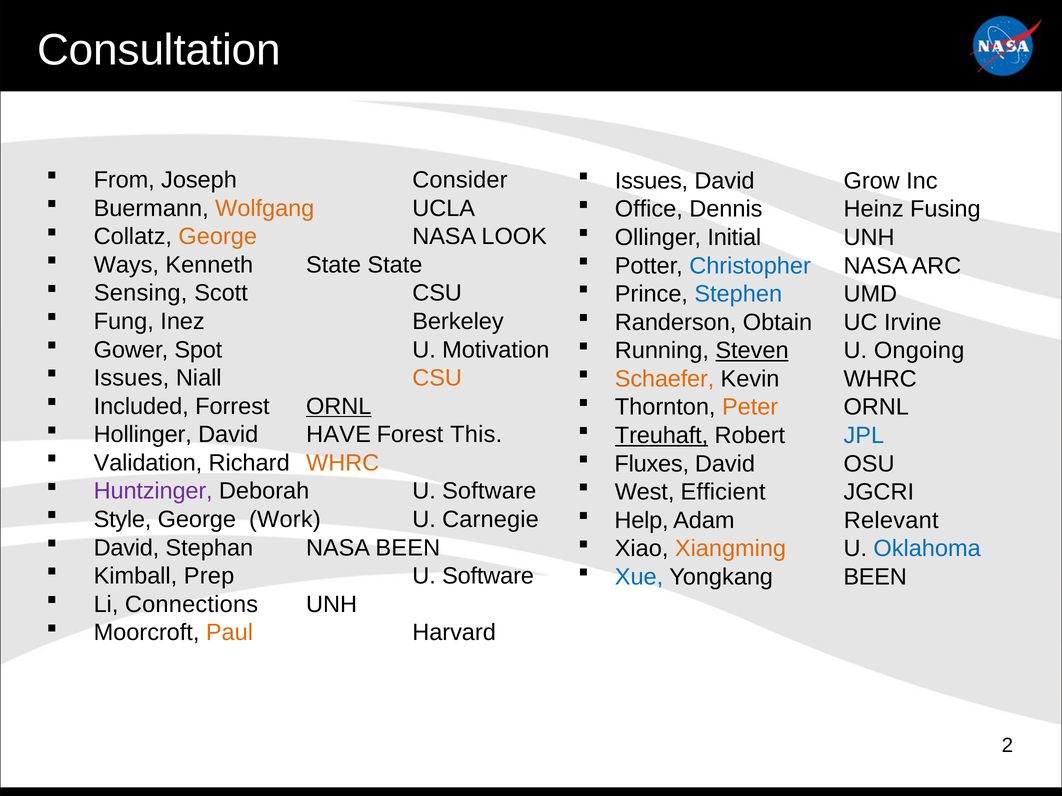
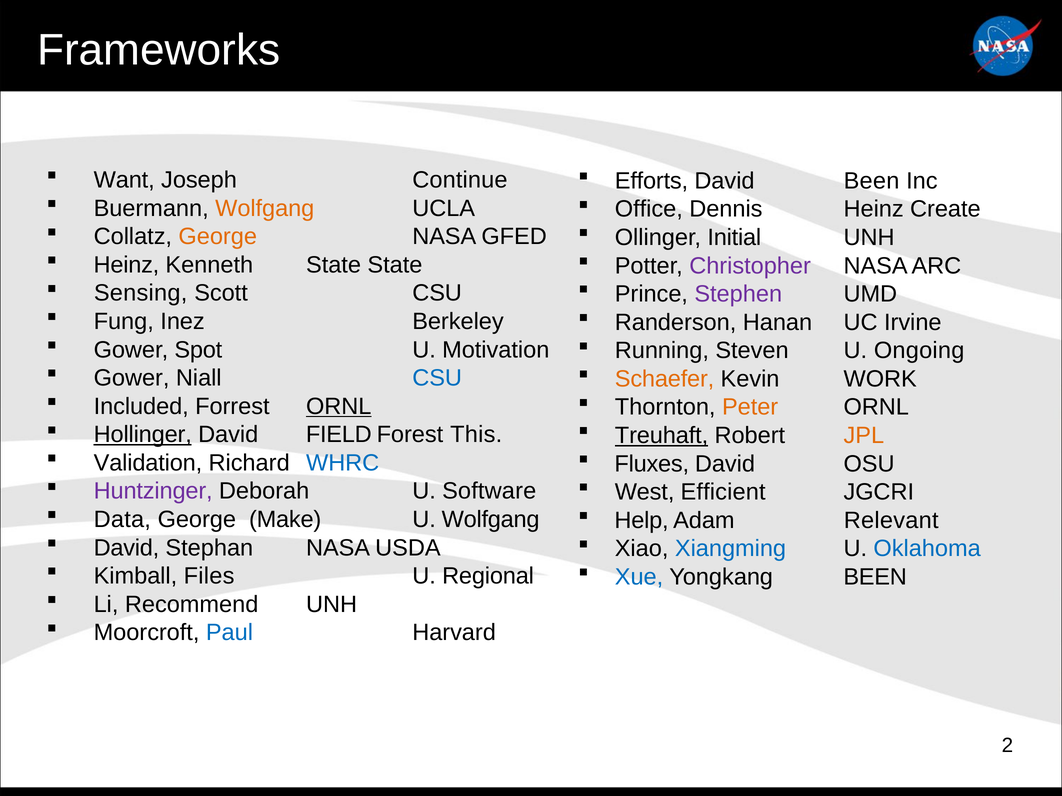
Consultation: Consultation -> Frameworks (159, 50)
From: From -> Want (124, 180)
Consider: Consider -> Continue (460, 180)
Issues: Issues -> Efforts (651, 181)
David Grow: Grow -> Been (872, 181)
Fusing: Fusing -> Create (945, 209)
LOOK: LOOK -> GFED (514, 237)
Ways: Ways -> Heinz (126, 265)
Christopher colour: blue -> purple (750, 266)
Stephen colour: blue -> purple (738, 294)
Obtain: Obtain -> Hanan (778, 323)
Steven underline: present -> none (752, 351)
Issues: Issues -> Gower (132, 378)
CSU colour: orange -> blue (437, 378)
Kevin WHRC: WHRC -> WORK (880, 379)
Hollinger underline: none -> present (143, 435)
HAVE: HAVE -> FIELD (339, 435)
JPL colour: blue -> orange (864, 436)
WHRC colour: orange -> blue (343, 463)
Style: Style -> Data (122, 520)
Work: Work -> Make (285, 520)
U Carnegie: Carnegie -> Wolfgang (491, 520)
NASA BEEN: BEEN -> USDA (408, 548)
Xiangming colour: orange -> blue (731, 549)
Prep: Prep -> Files (209, 576)
Software: Software -> Regional (488, 576)
Connections: Connections -> Recommend (192, 605)
Paul colour: orange -> blue (229, 633)
